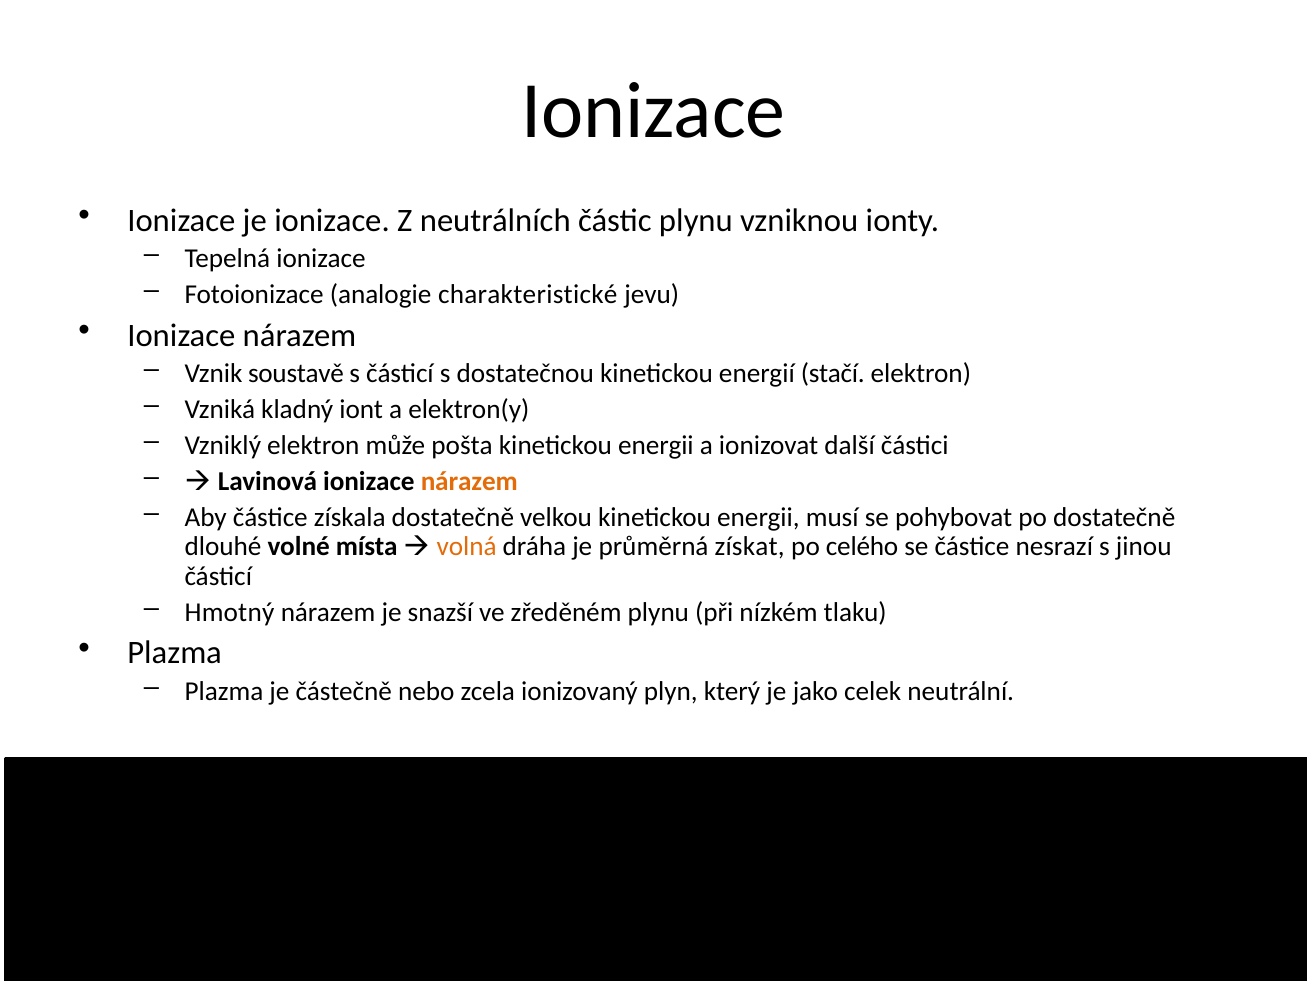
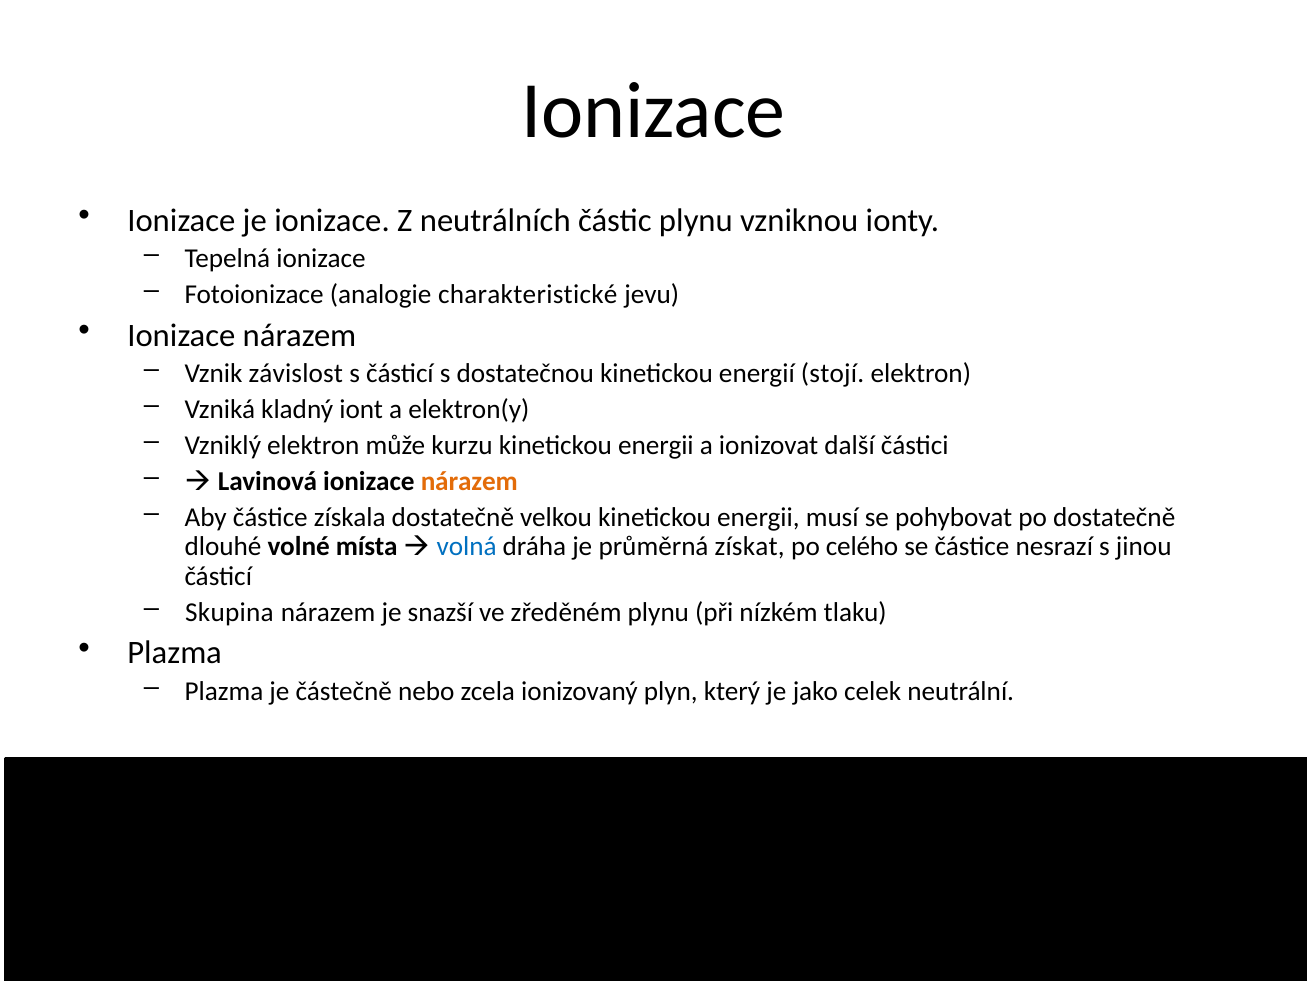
soustavě: soustavě -> závislost (296, 373)
stačí: stačí -> stojí (833, 373)
pošta: pošta -> kurzu (462, 445)
volná colour: orange -> blue (467, 546)
Hmotný: Hmotný -> Skupina (229, 612)
